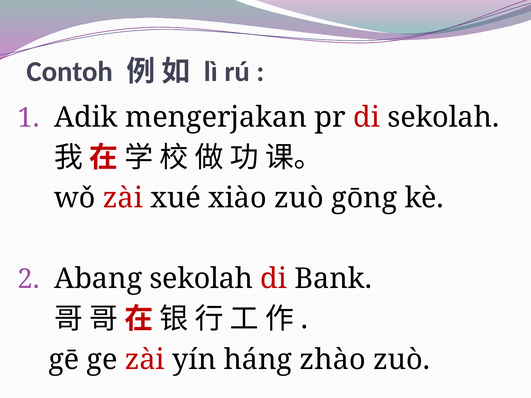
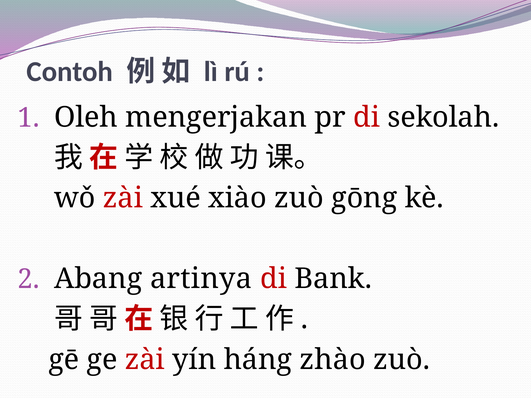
Adik: Adik -> Oleh (86, 117)
Abang sekolah: sekolah -> artinya (201, 279)
